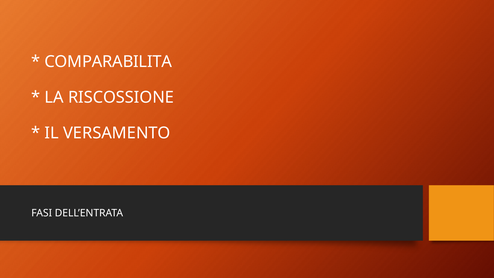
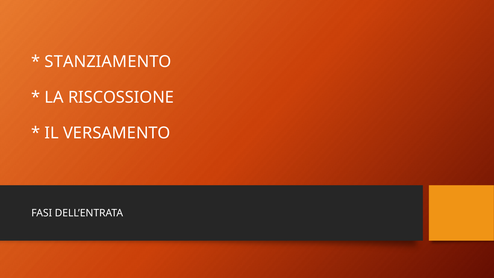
COMPARABILITA: COMPARABILITA -> STANZIAMENTO (108, 62)
